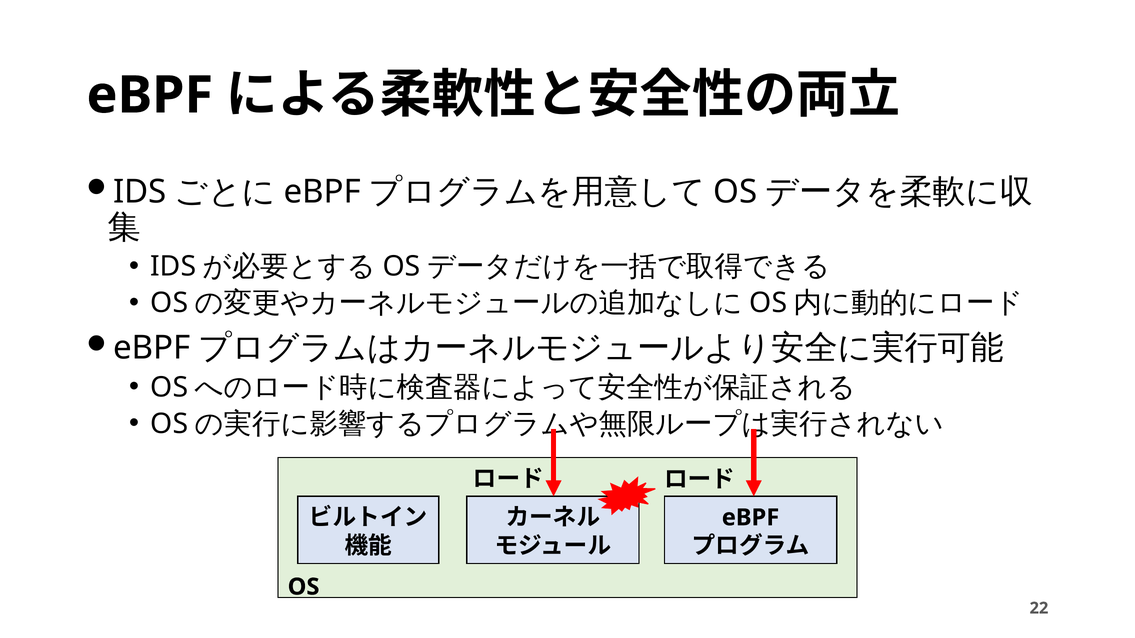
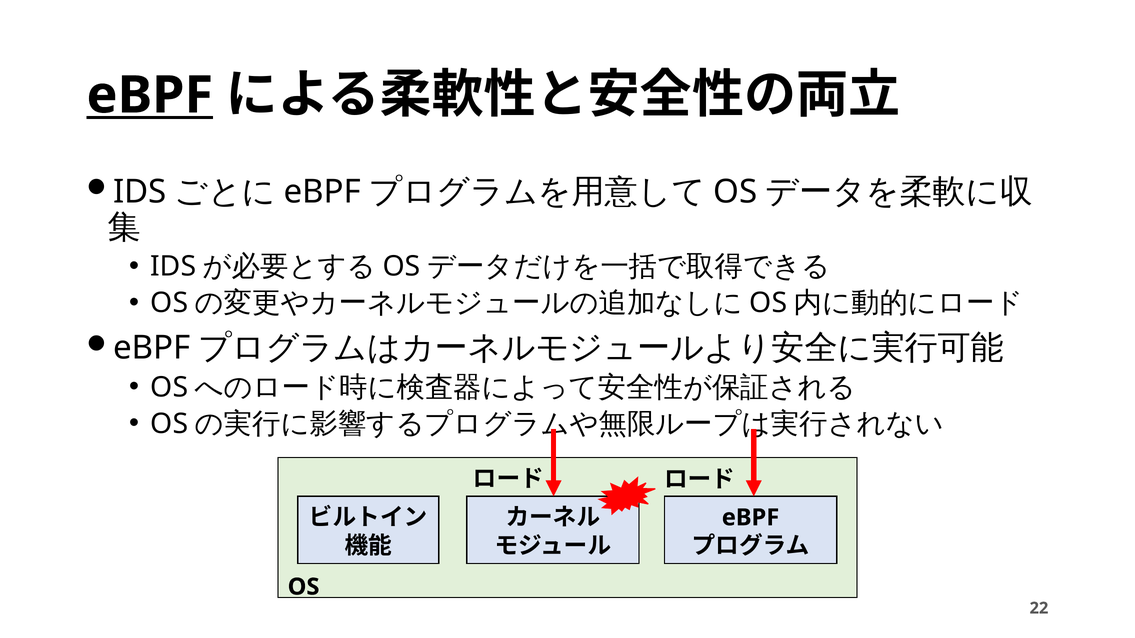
eBPF underline: none -> present (150, 95)
